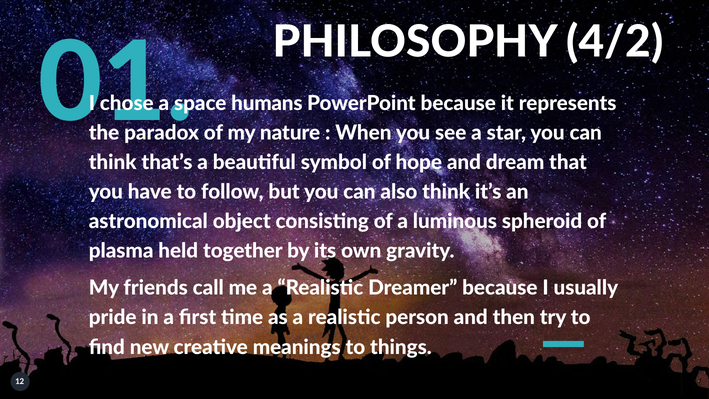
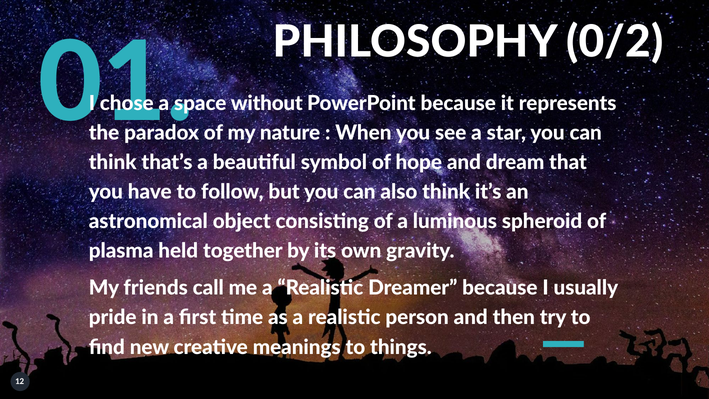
4/2: 4/2 -> 0/2 (615, 42)
humans: humans -> without (267, 103)
